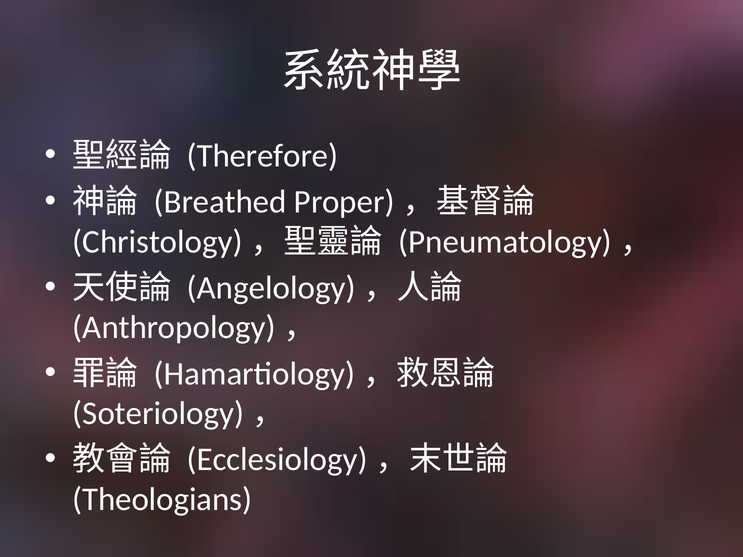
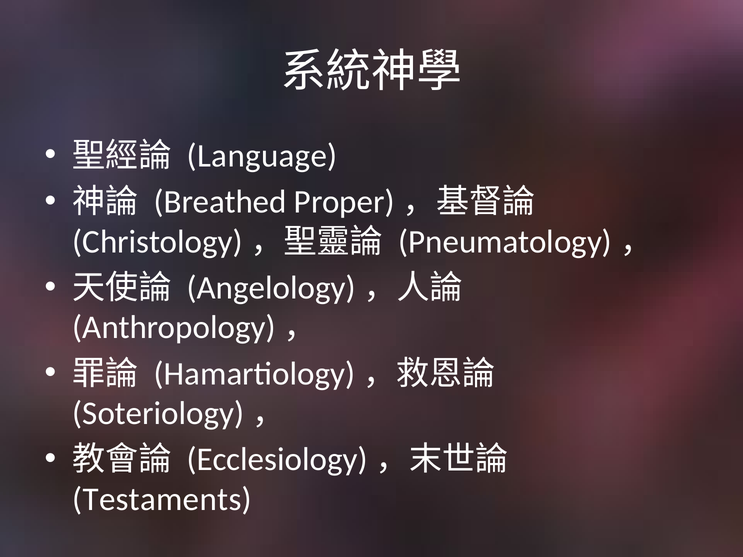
Therefore: Therefore -> Language (262, 156)
Theologians: Theologians -> Testaments (162, 499)
